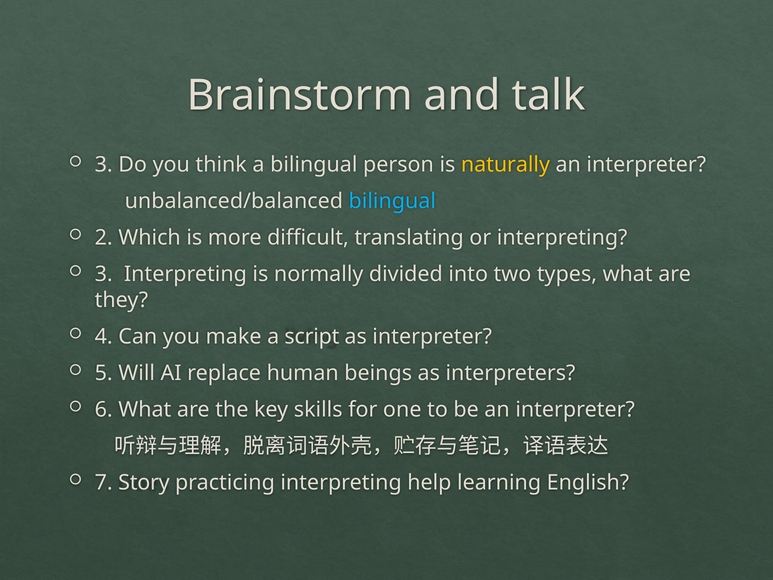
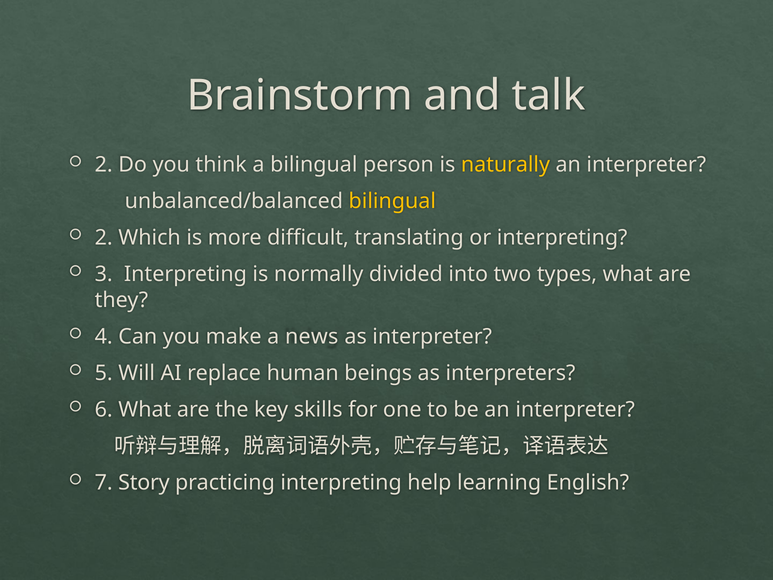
3: 3 -> 2 (104, 165)
bilingual colour: light blue -> yellow (392, 201)
script: script -> news (312, 337)
